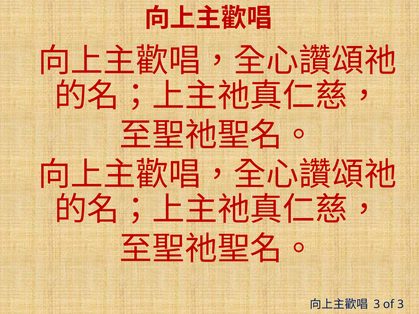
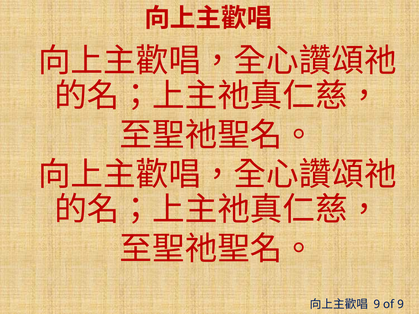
3: 3 -> 9 (377, 305)
of 3: 3 -> 9 (401, 305)
